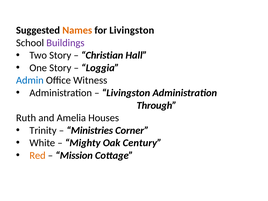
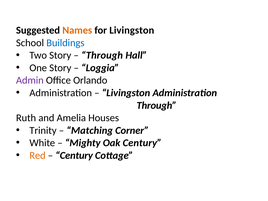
Buildings colour: purple -> blue (65, 43)
Christian: Christian -> Through (102, 55)
Admin colour: blue -> purple (30, 80)
Witness: Witness -> Orlando (90, 80)
Ministries: Ministries -> Matching (90, 130)
Mission: Mission -> Century (74, 155)
